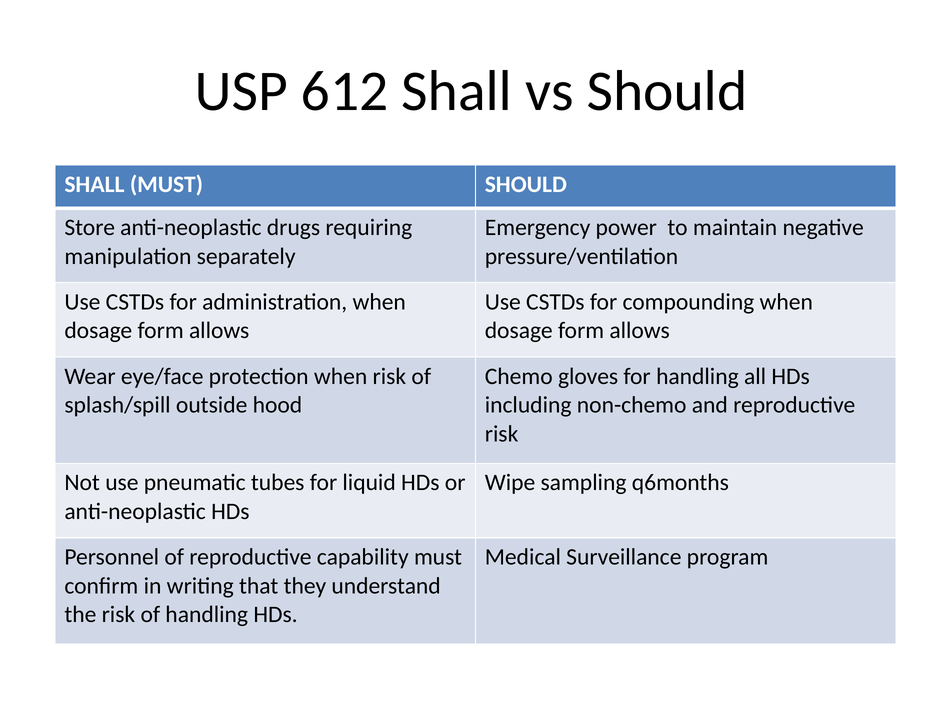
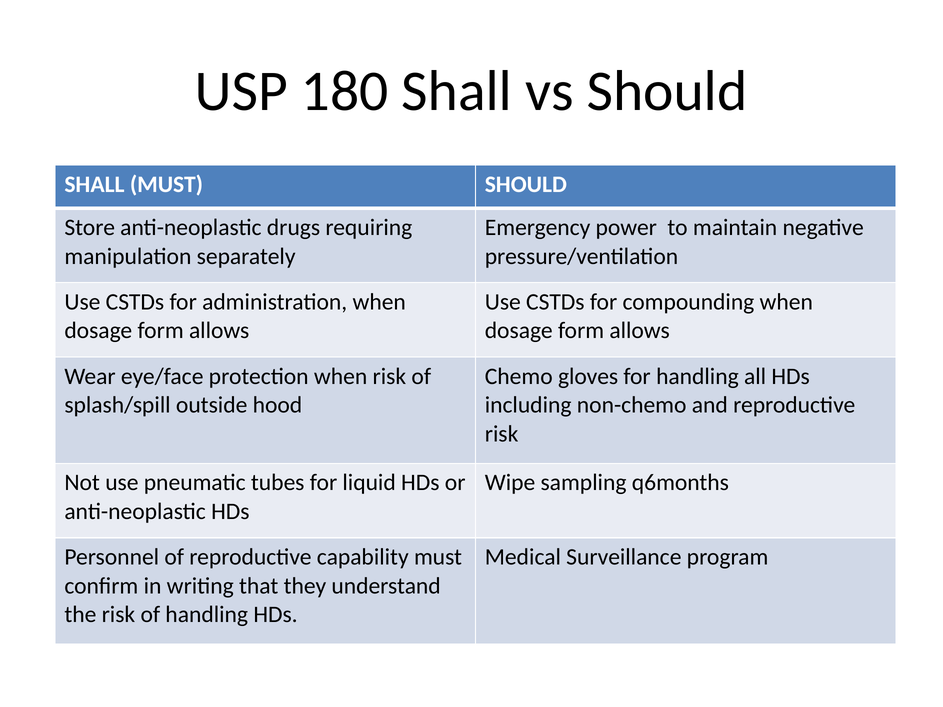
612: 612 -> 180 (345, 91)
